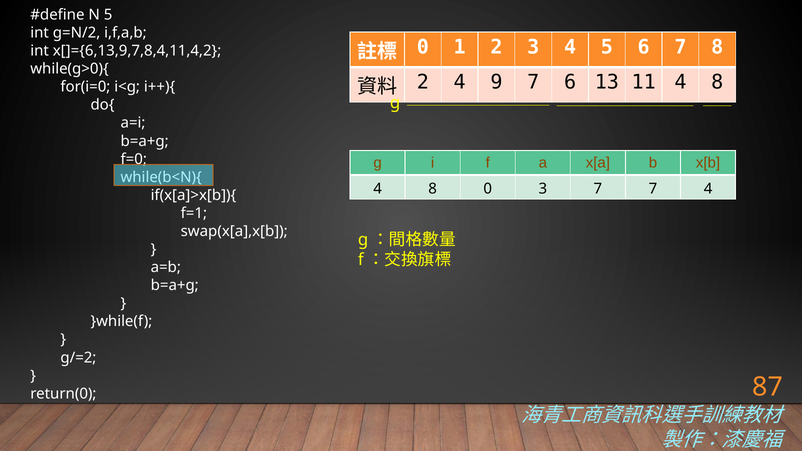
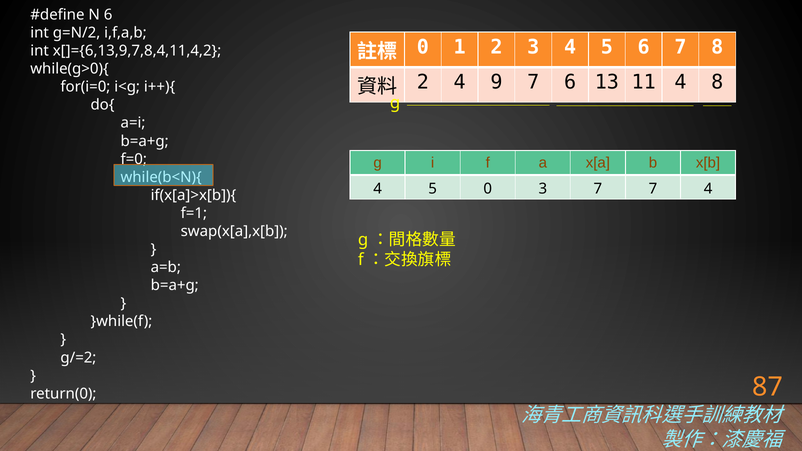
N 5: 5 -> 6 (108, 15)
8: 8 -> 5 (433, 189)
